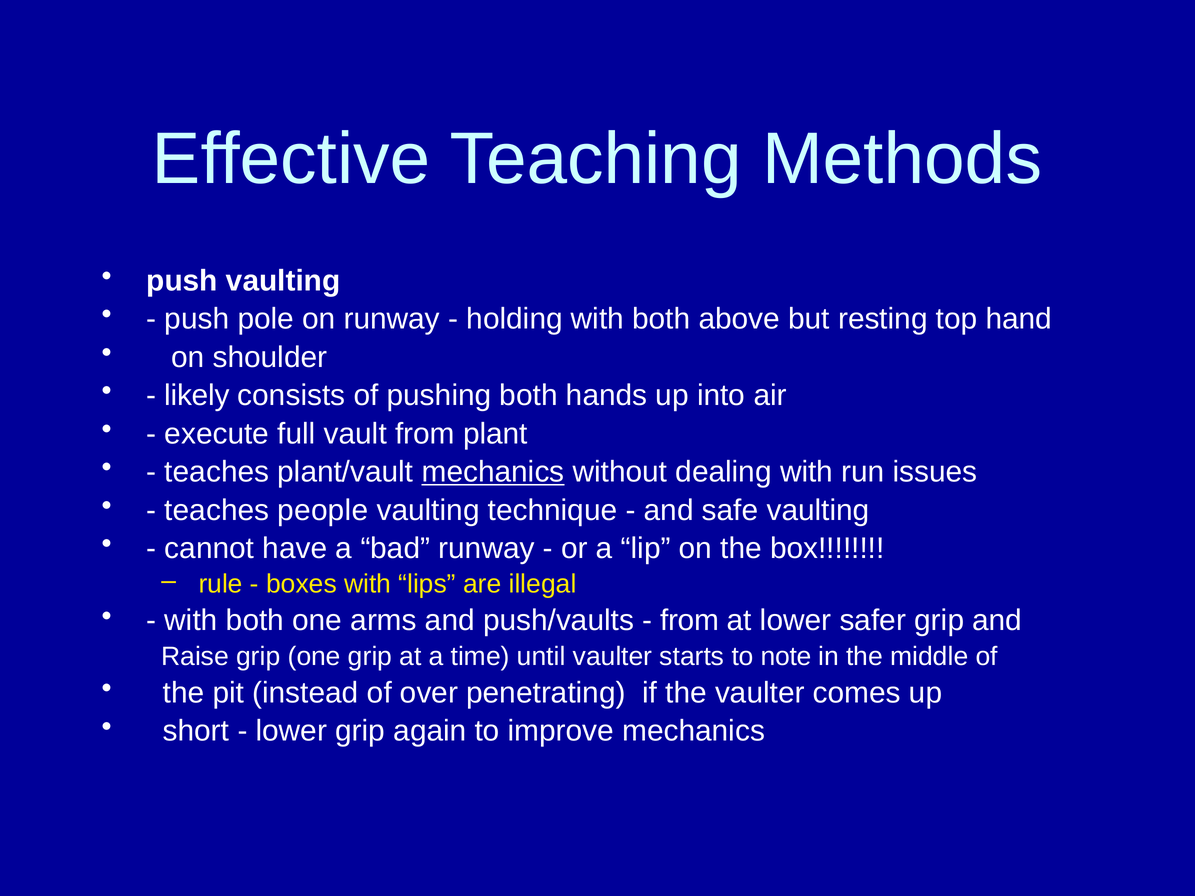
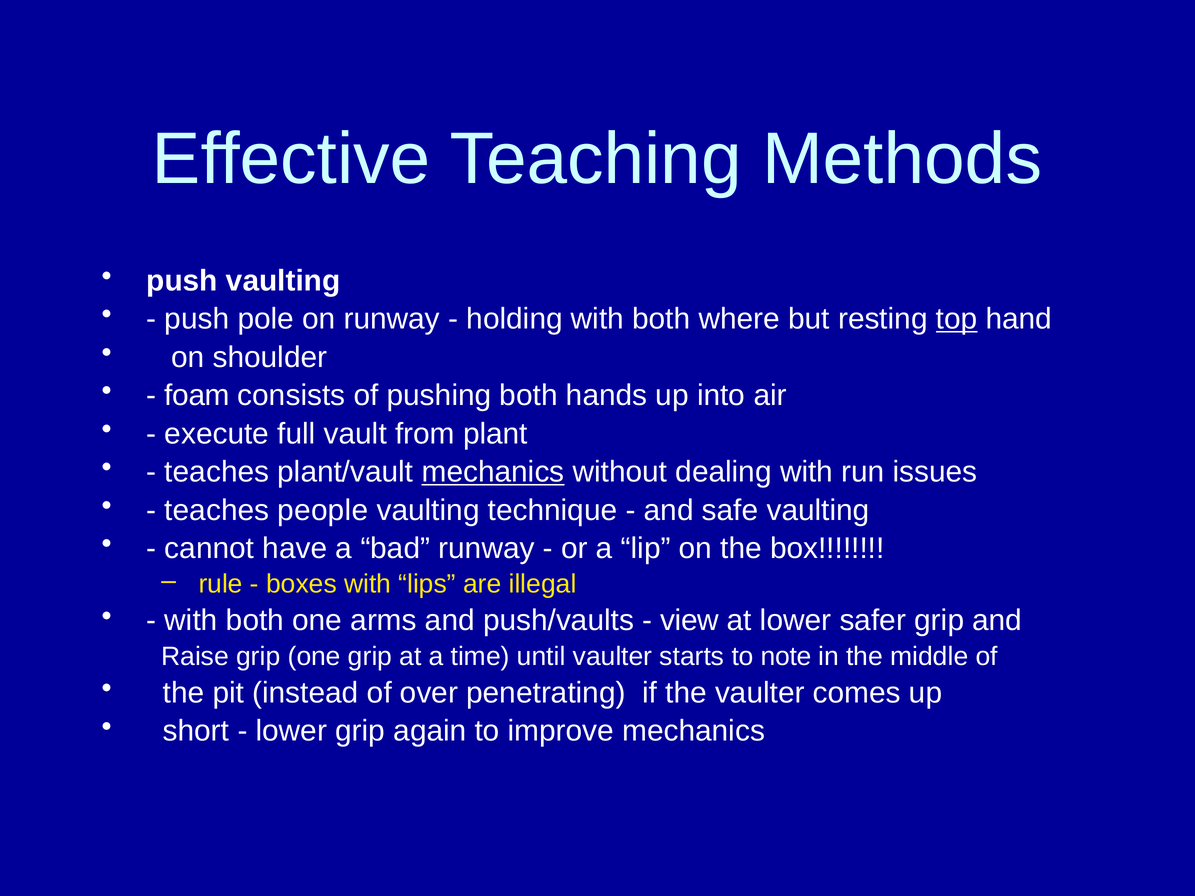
above: above -> where (739, 319)
top underline: none -> present (957, 319)
likely: likely -> foam (197, 396)
from: from -> view (690, 621)
